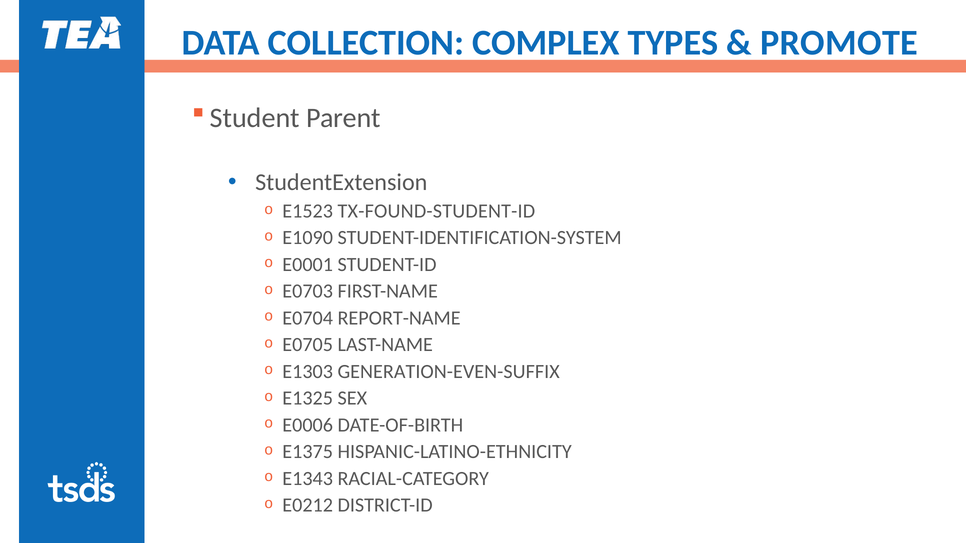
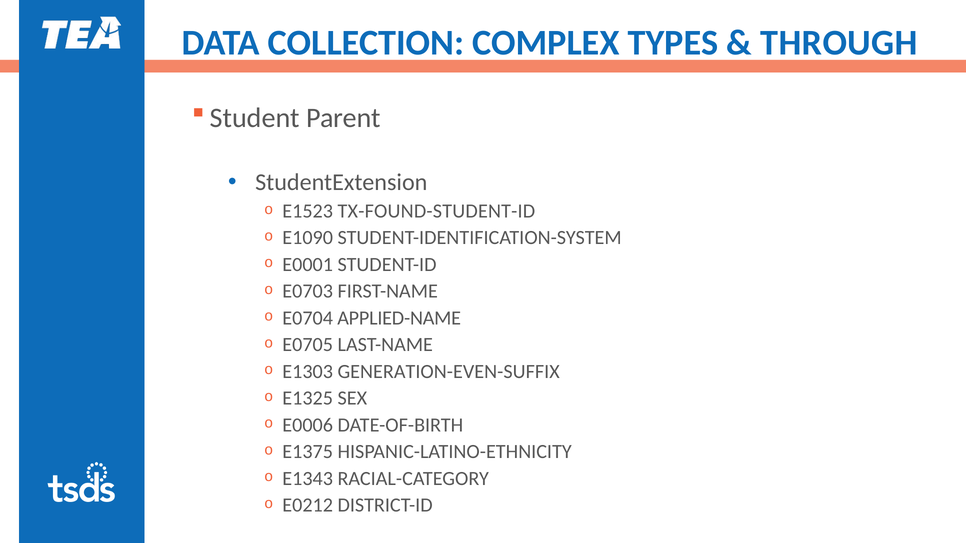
PROMOTE: PROMOTE -> THROUGH (839, 43)
REPORT-NAME: REPORT-NAME -> APPLIED-NAME (399, 318)
